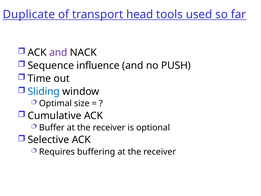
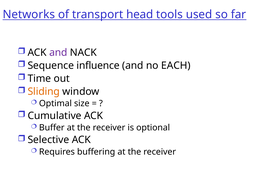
Duplicate: Duplicate -> Networks (29, 14)
PUSH: PUSH -> EACH (176, 65)
Sliding colour: blue -> orange (44, 91)
